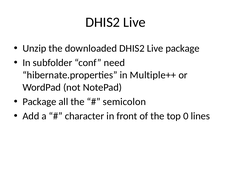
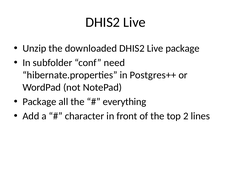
Multiple++: Multiple++ -> Postgres++ (153, 75)
semicolon: semicolon -> everything (124, 102)
0: 0 -> 2 (186, 116)
